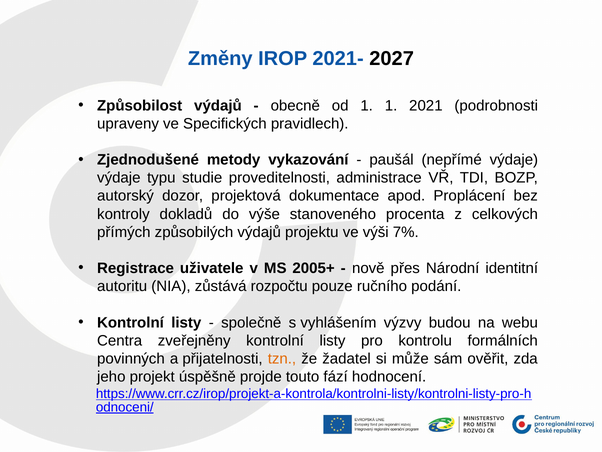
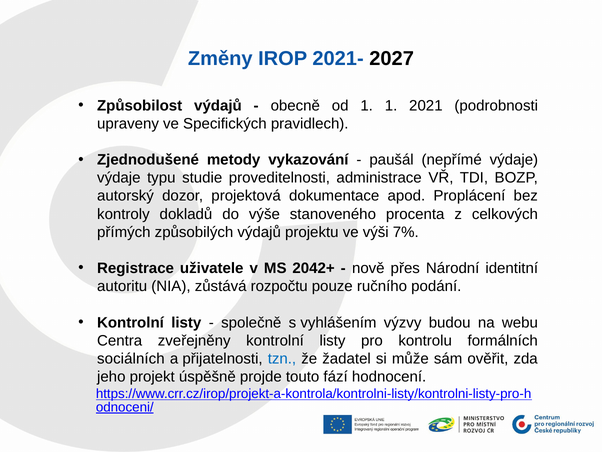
2005+: 2005+ -> 2042+ (314, 268)
povinných: povinných -> sociálních (131, 358)
tzn colour: orange -> blue (282, 358)
